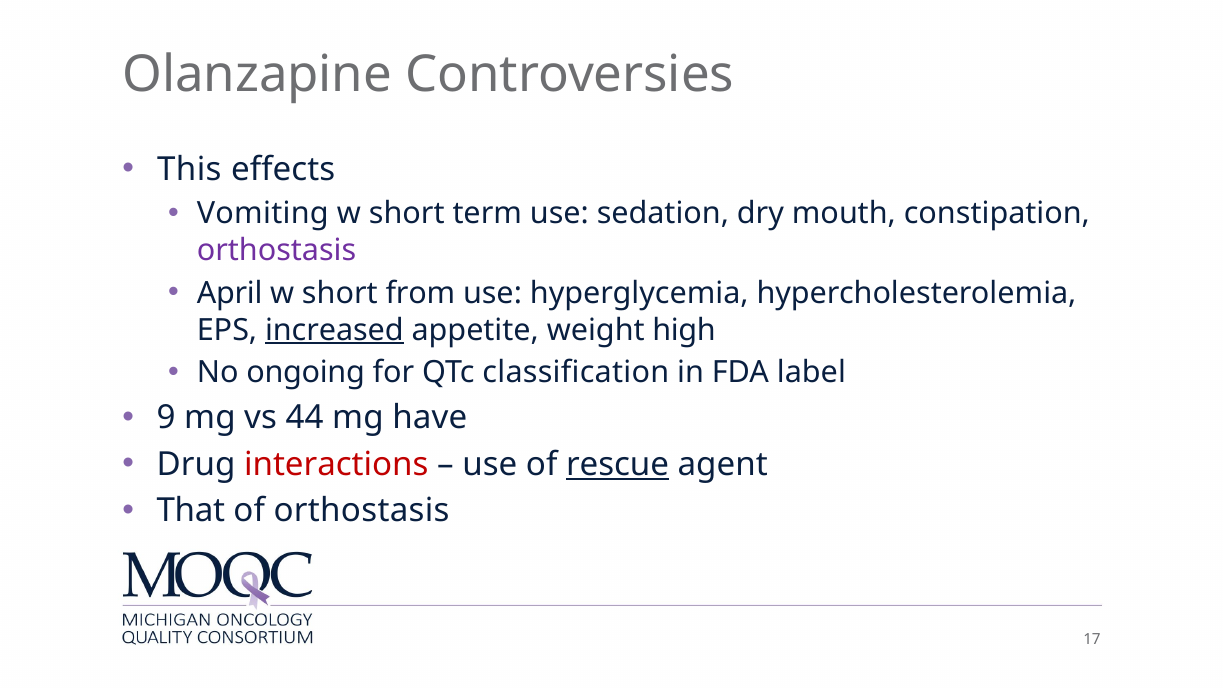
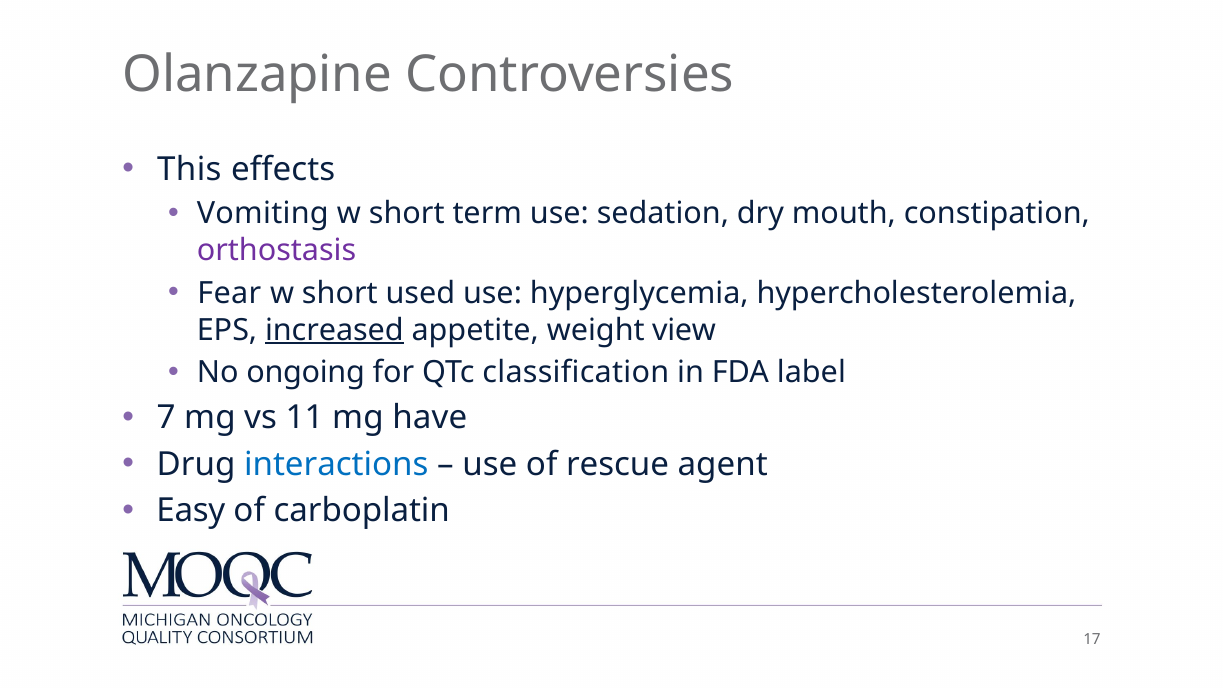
April: April -> Fear (229, 293)
from: from -> used (420, 293)
high: high -> view (684, 330)
9: 9 -> 7 (166, 418)
44: 44 -> 11 (305, 418)
interactions colour: red -> blue (336, 464)
rescue underline: present -> none (618, 464)
That: That -> Easy (191, 511)
of orthostasis: orthostasis -> carboplatin (362, 511)
